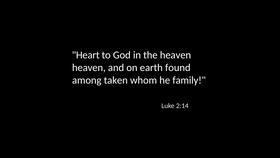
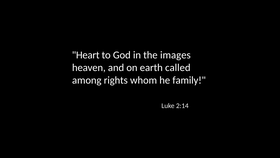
the heaven: heaven -> images (175, 55)
found: found -> called (178, 67)
taken: taken -> rights (116, 80)
